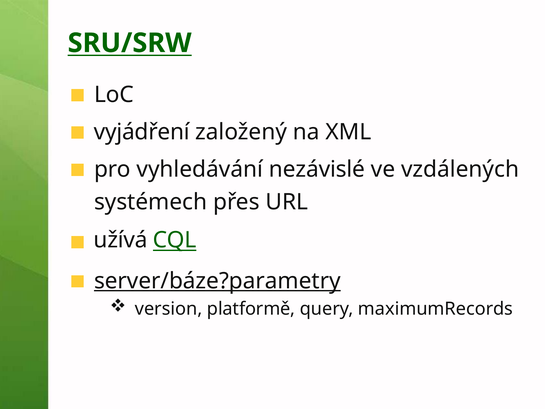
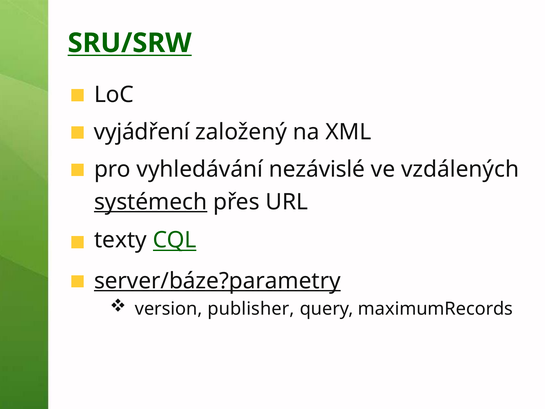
systémech underline: none -> present (151, 202)
užívá: užívá -> texty (120, 240)
platformě: platformě -> publisher (251, 309)
